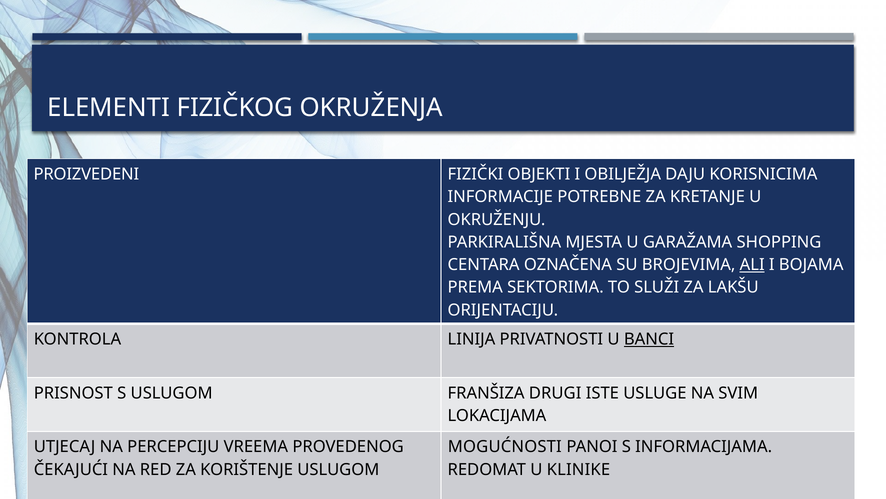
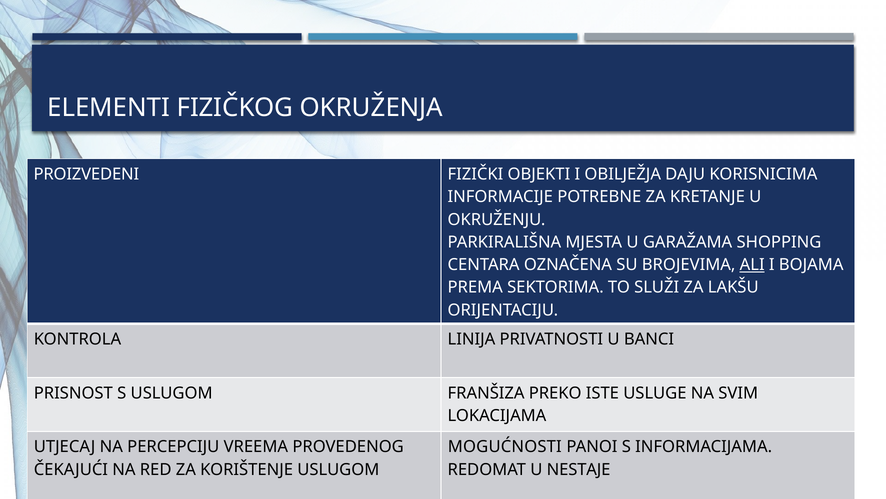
BANCI underline: present -> none (649, 339)
DRUGI: DRUGI -> PREKO (555, 393)
KLINIKE: KLINIKE -> NESTAJE (579, 469)
